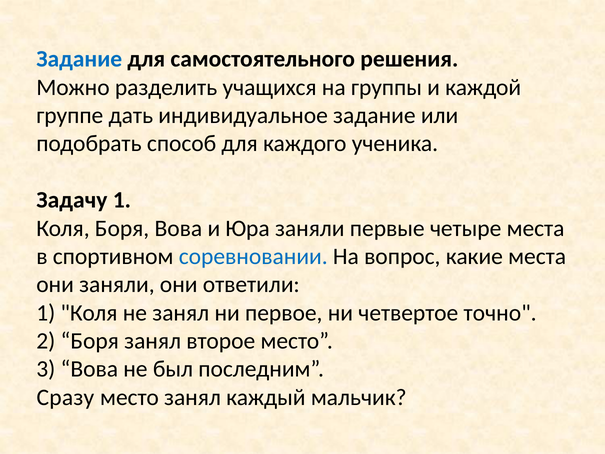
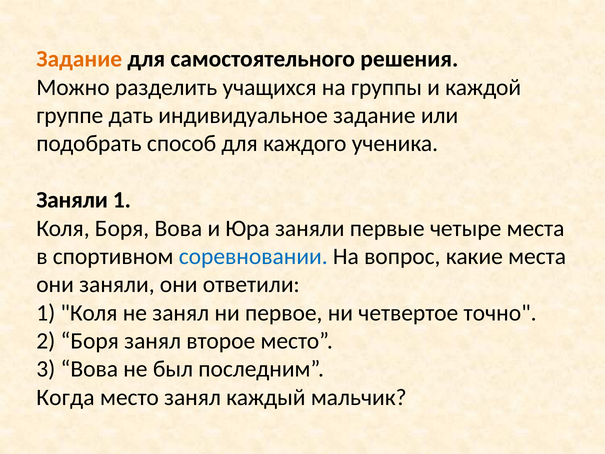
Задание colour: blue -> orange (79, 59)
Задачу: Задачу -> Заняли (72, 200)
Сразу: Сразу -> Когда (65, 397)
